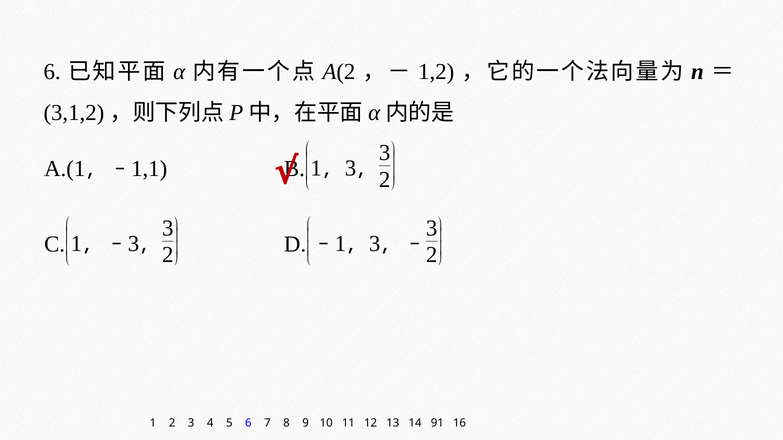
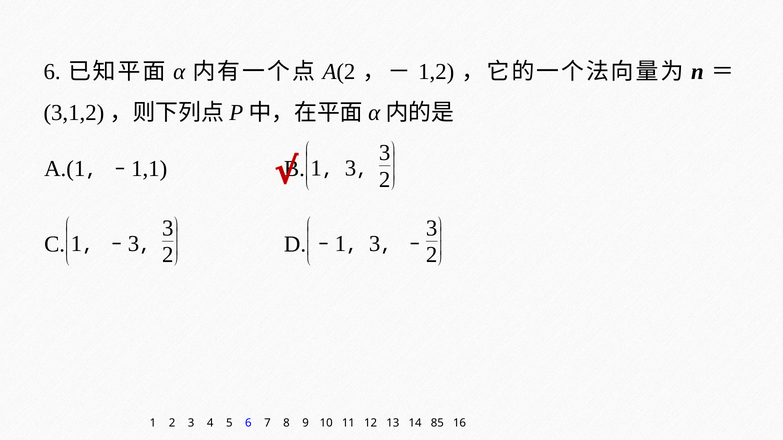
91: 91 -> 85 (437, 423)
